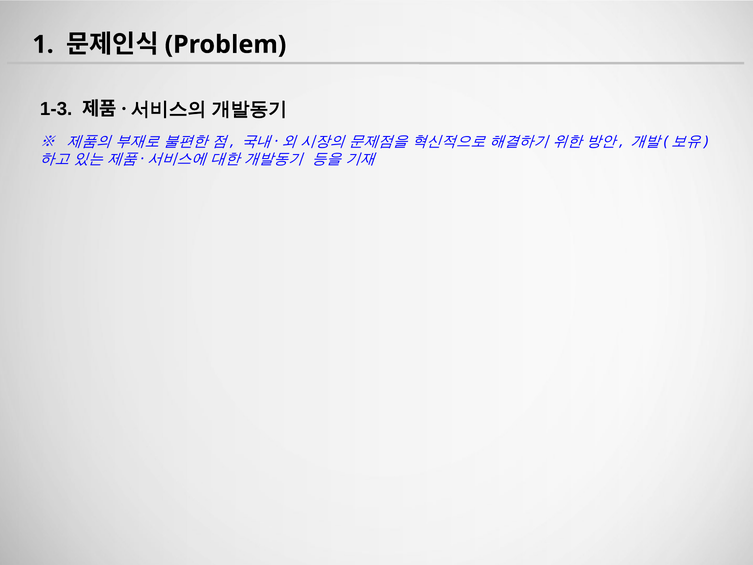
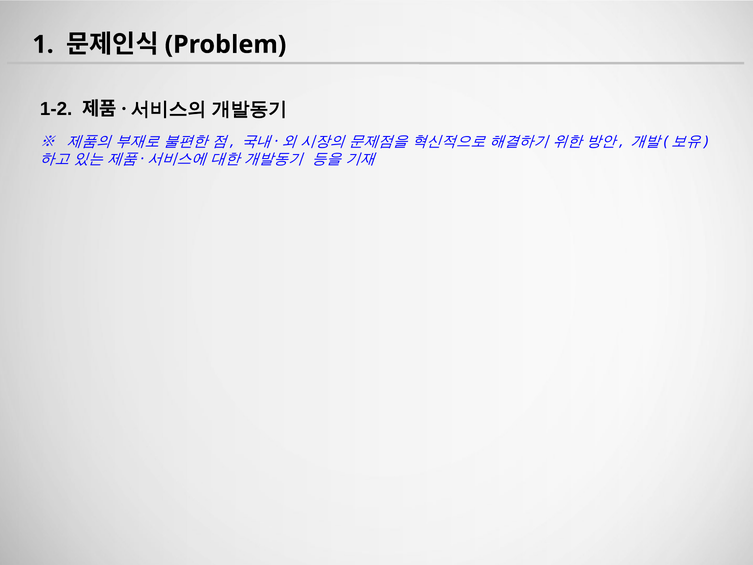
1-3: 1-3 -> 1-2 (56, 109)
